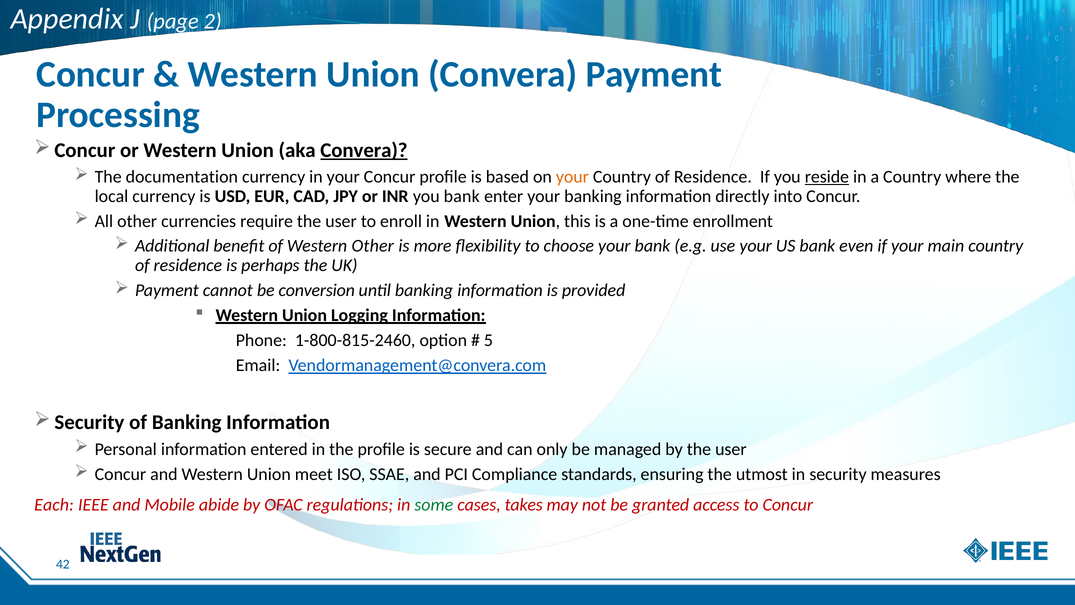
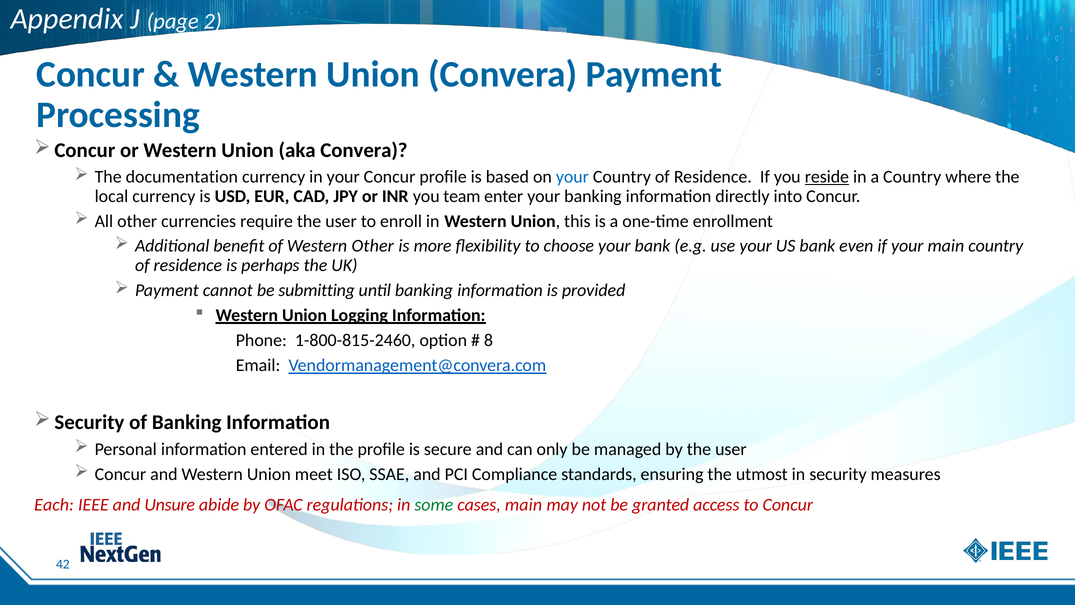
Convera underline: present -> none (364, 150)
your colour: orange -> blue (572, 177)
you bank: bank -> team (462, 196)
conversion: conversion -> submitting (317, 290)
5: 5 -> 8 (488, 340)
Mobile: Mobile -> Unsure (170, 504)
cases takes: takes -> main (524, 504)
